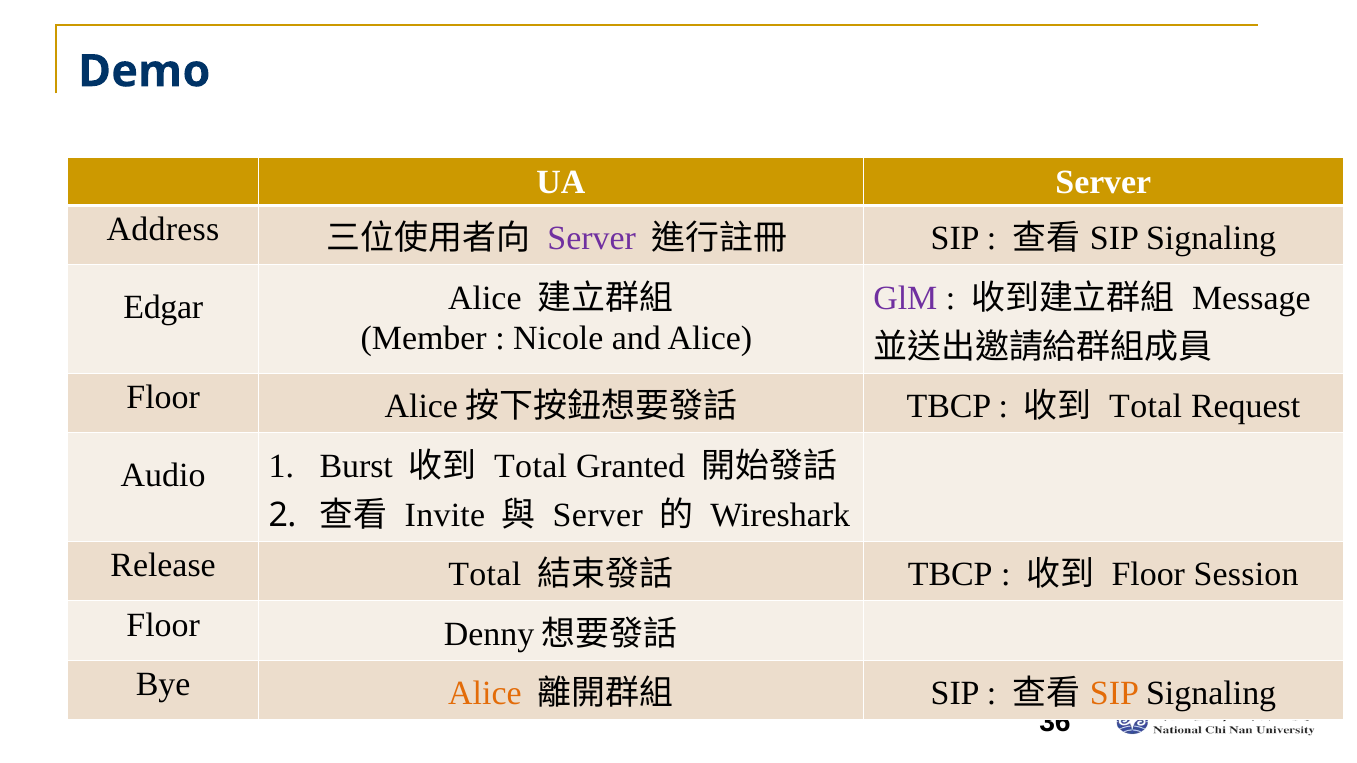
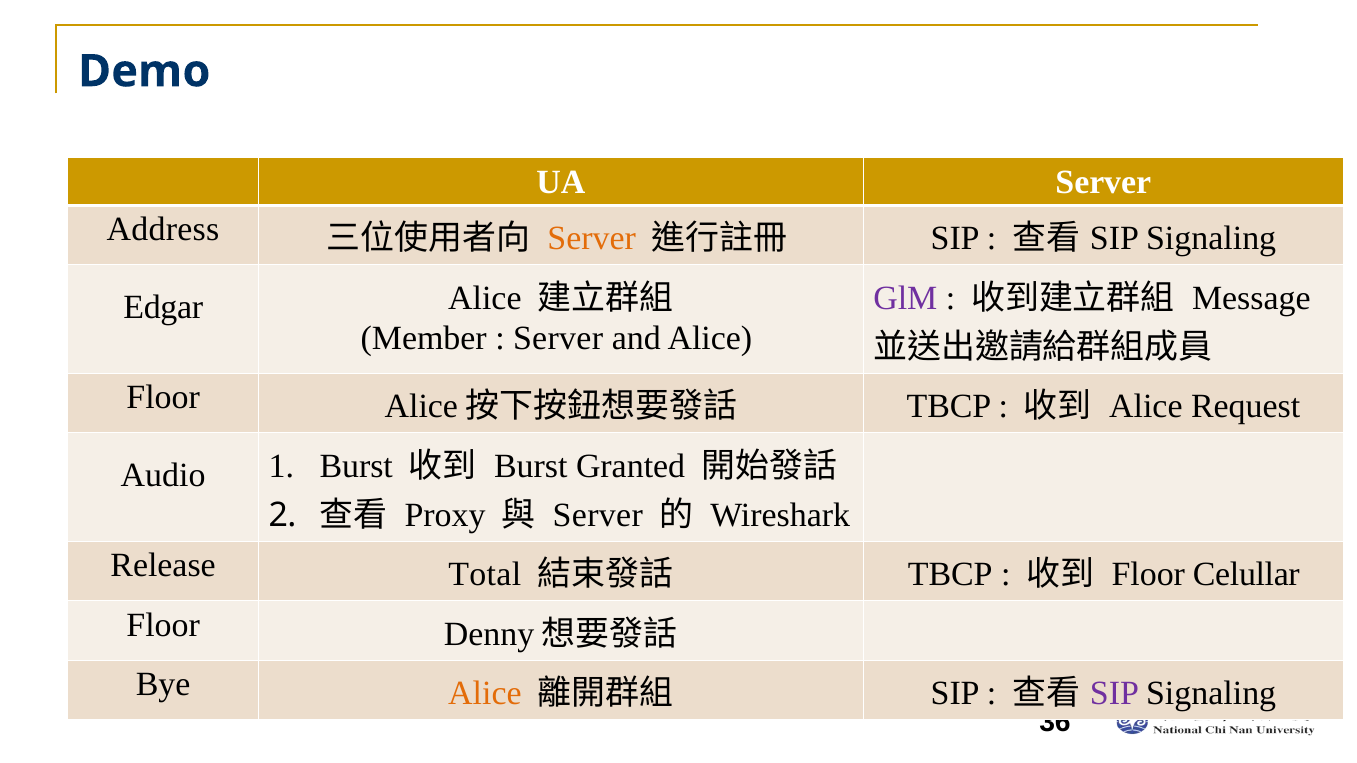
Server colour: purple -> orange (592, 239)
Nicole: Nicole -> Server (558, 338)
Total: Total -> Alice (1146, 407)
Total: Total -> Burst (531, 466)
Invite: Invite -> Proxy (445, 515)
Session: Session -> Celullar (1246, 575)
SIP colour: orange -> purple (1114, 694)
